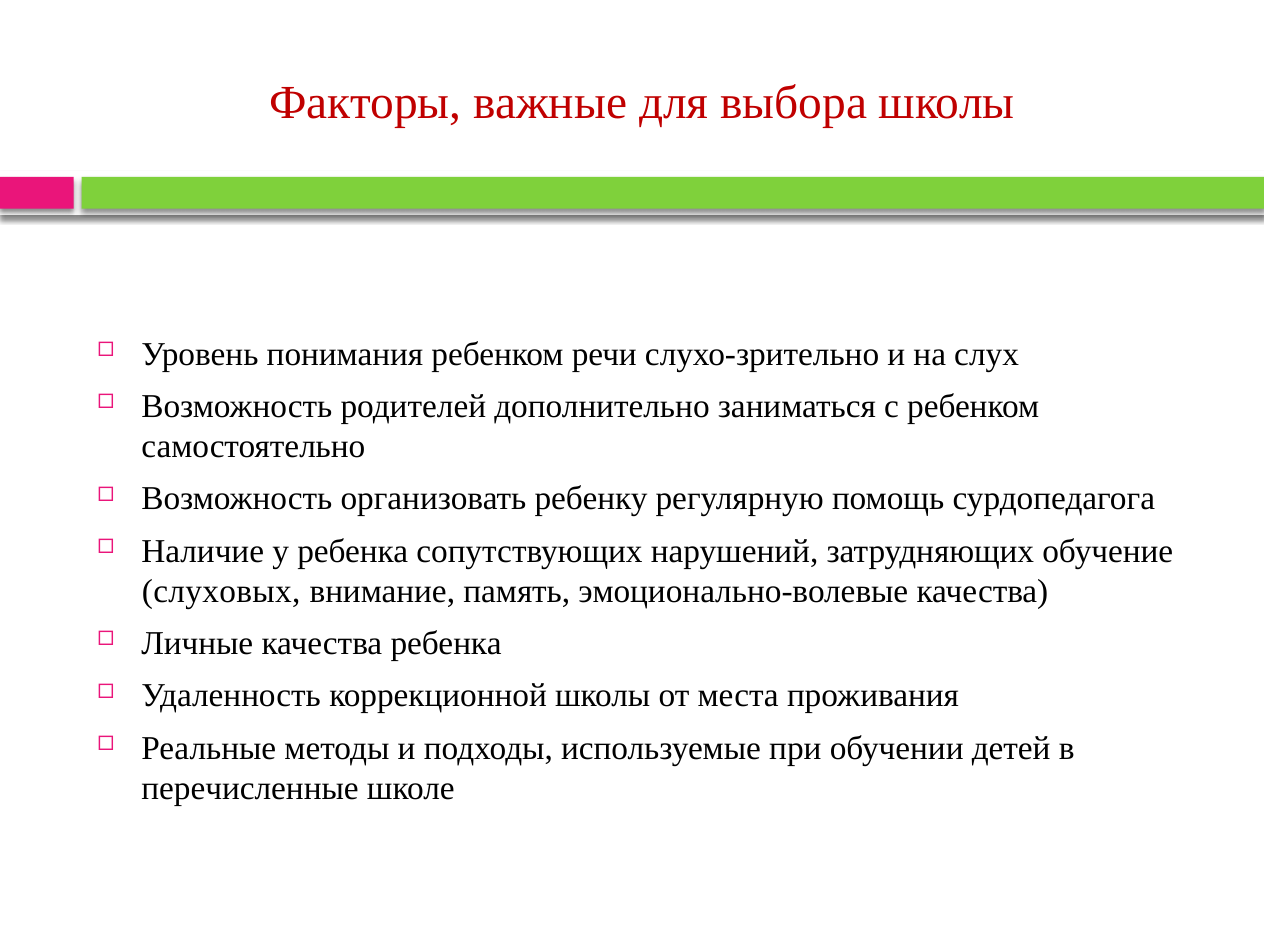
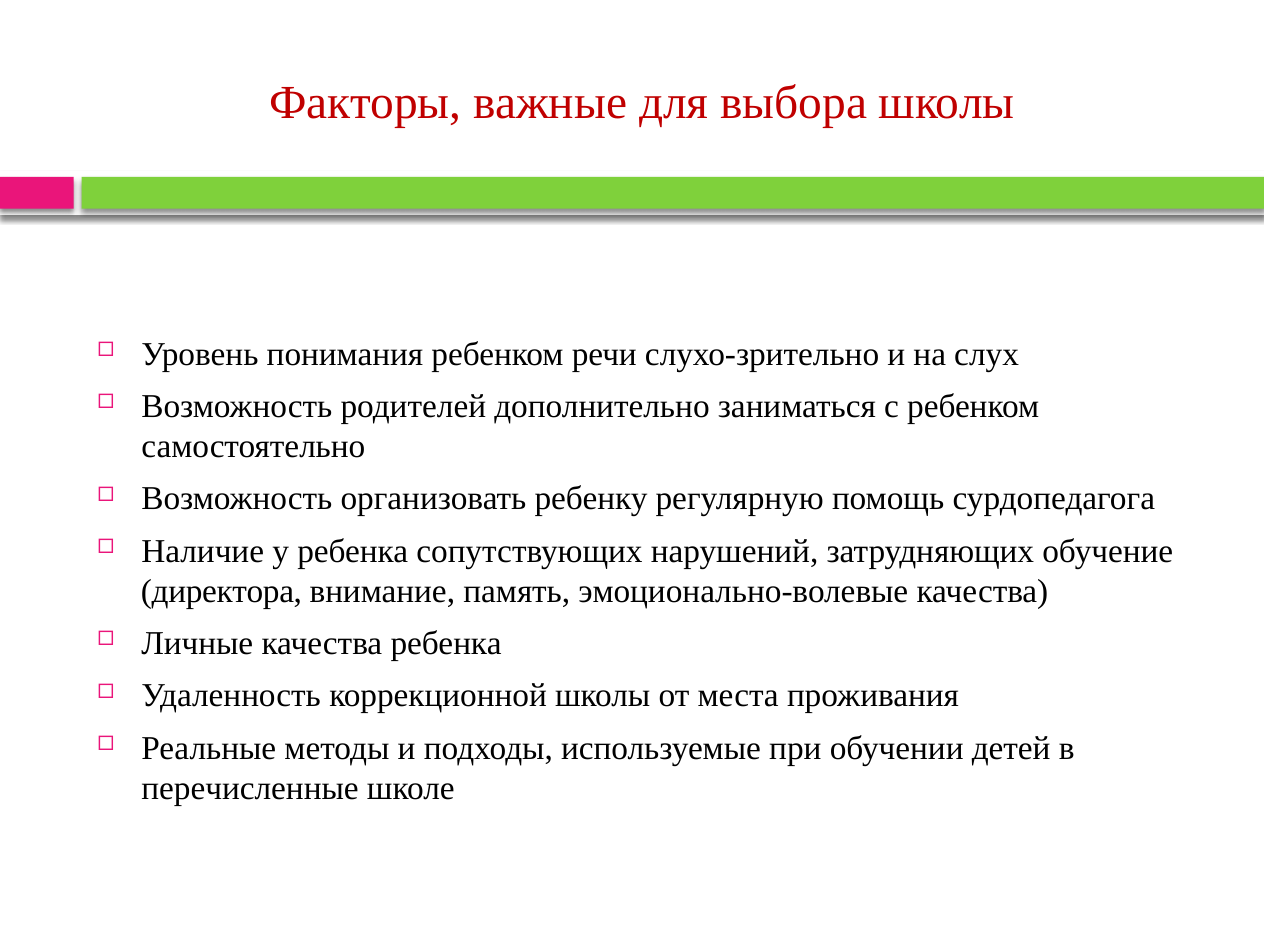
слуховых: слуховых -> директора (221, 591)
